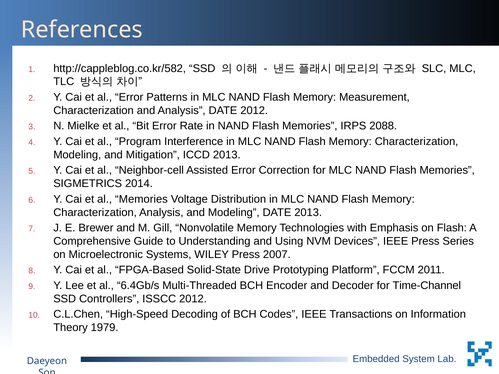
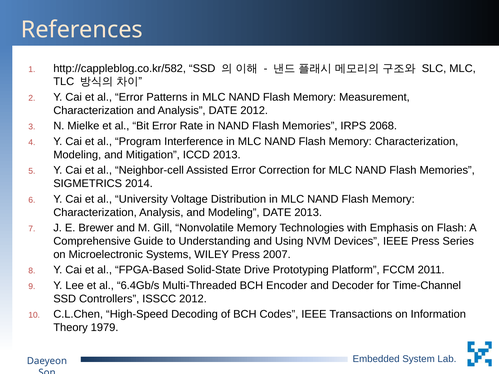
2088: 2088 -> 2068 (383, 126)
al Memories: Memories -> University (141, 199)
